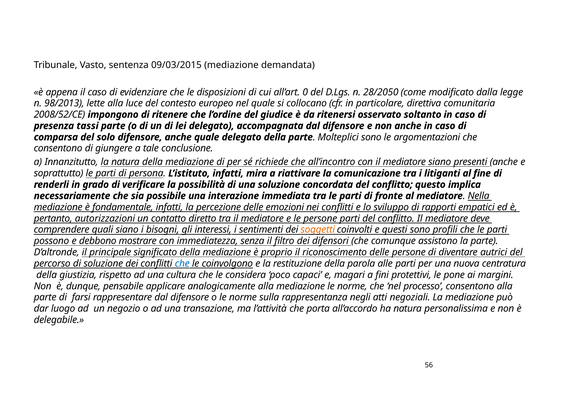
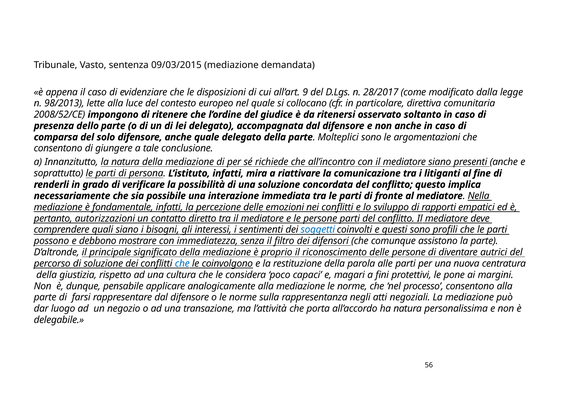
0: 0 -> 9 (305, 92)
28/2050: 28/2050 -> 28/2017 (381, 92)
tassi: tassi -> dello (88, 126)
soggetti colour: orange -> blue (318, 230)
